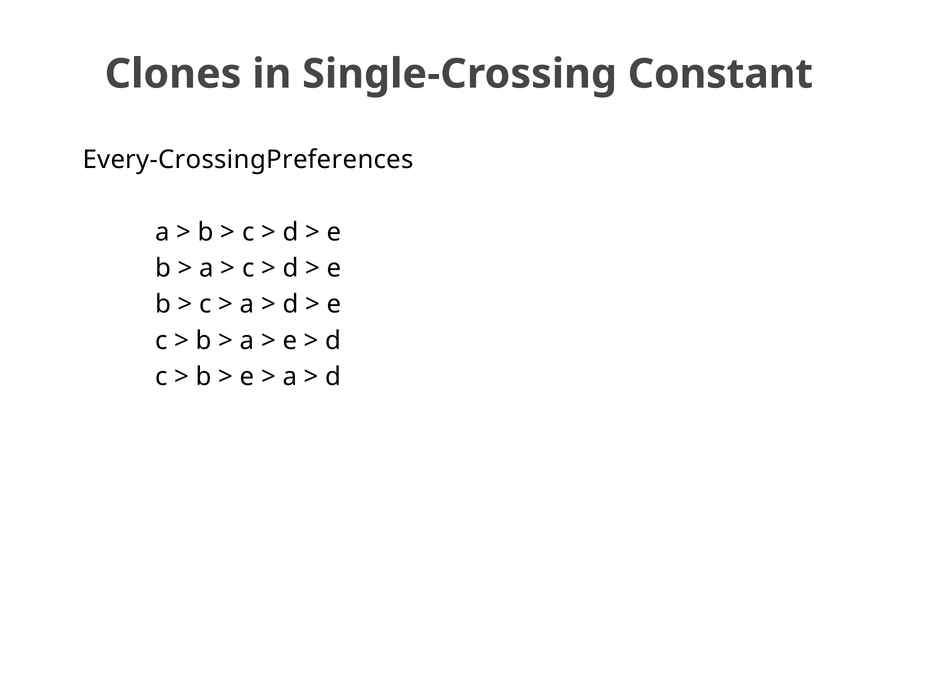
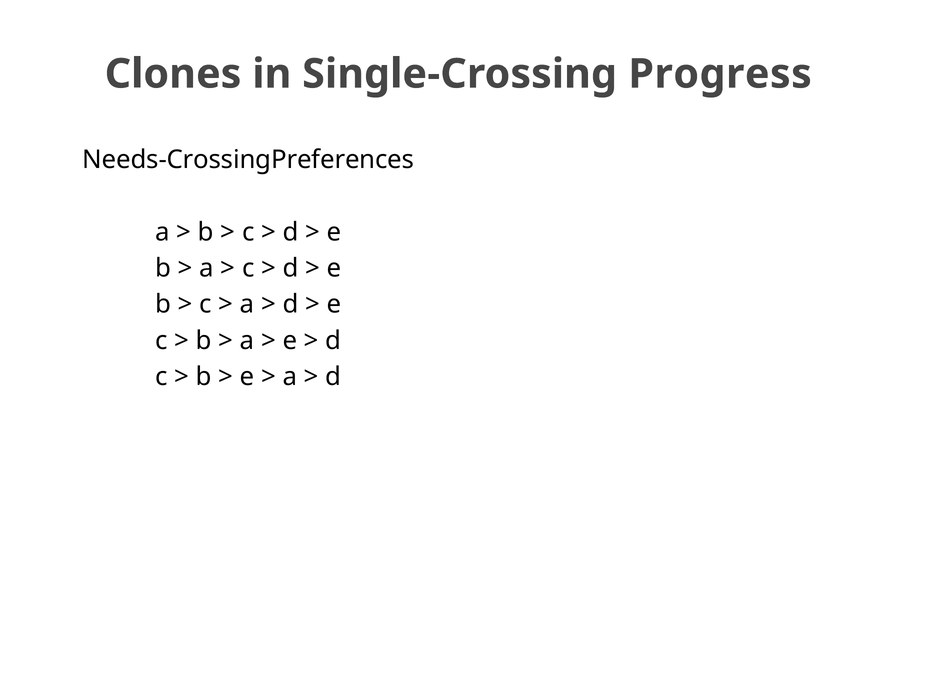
Constant: Constant -> Progress (720, 74)
Every-CrossingPreferences: Every-CrossingPreferences -> Needs-CrossingPreferences (248, 160)
